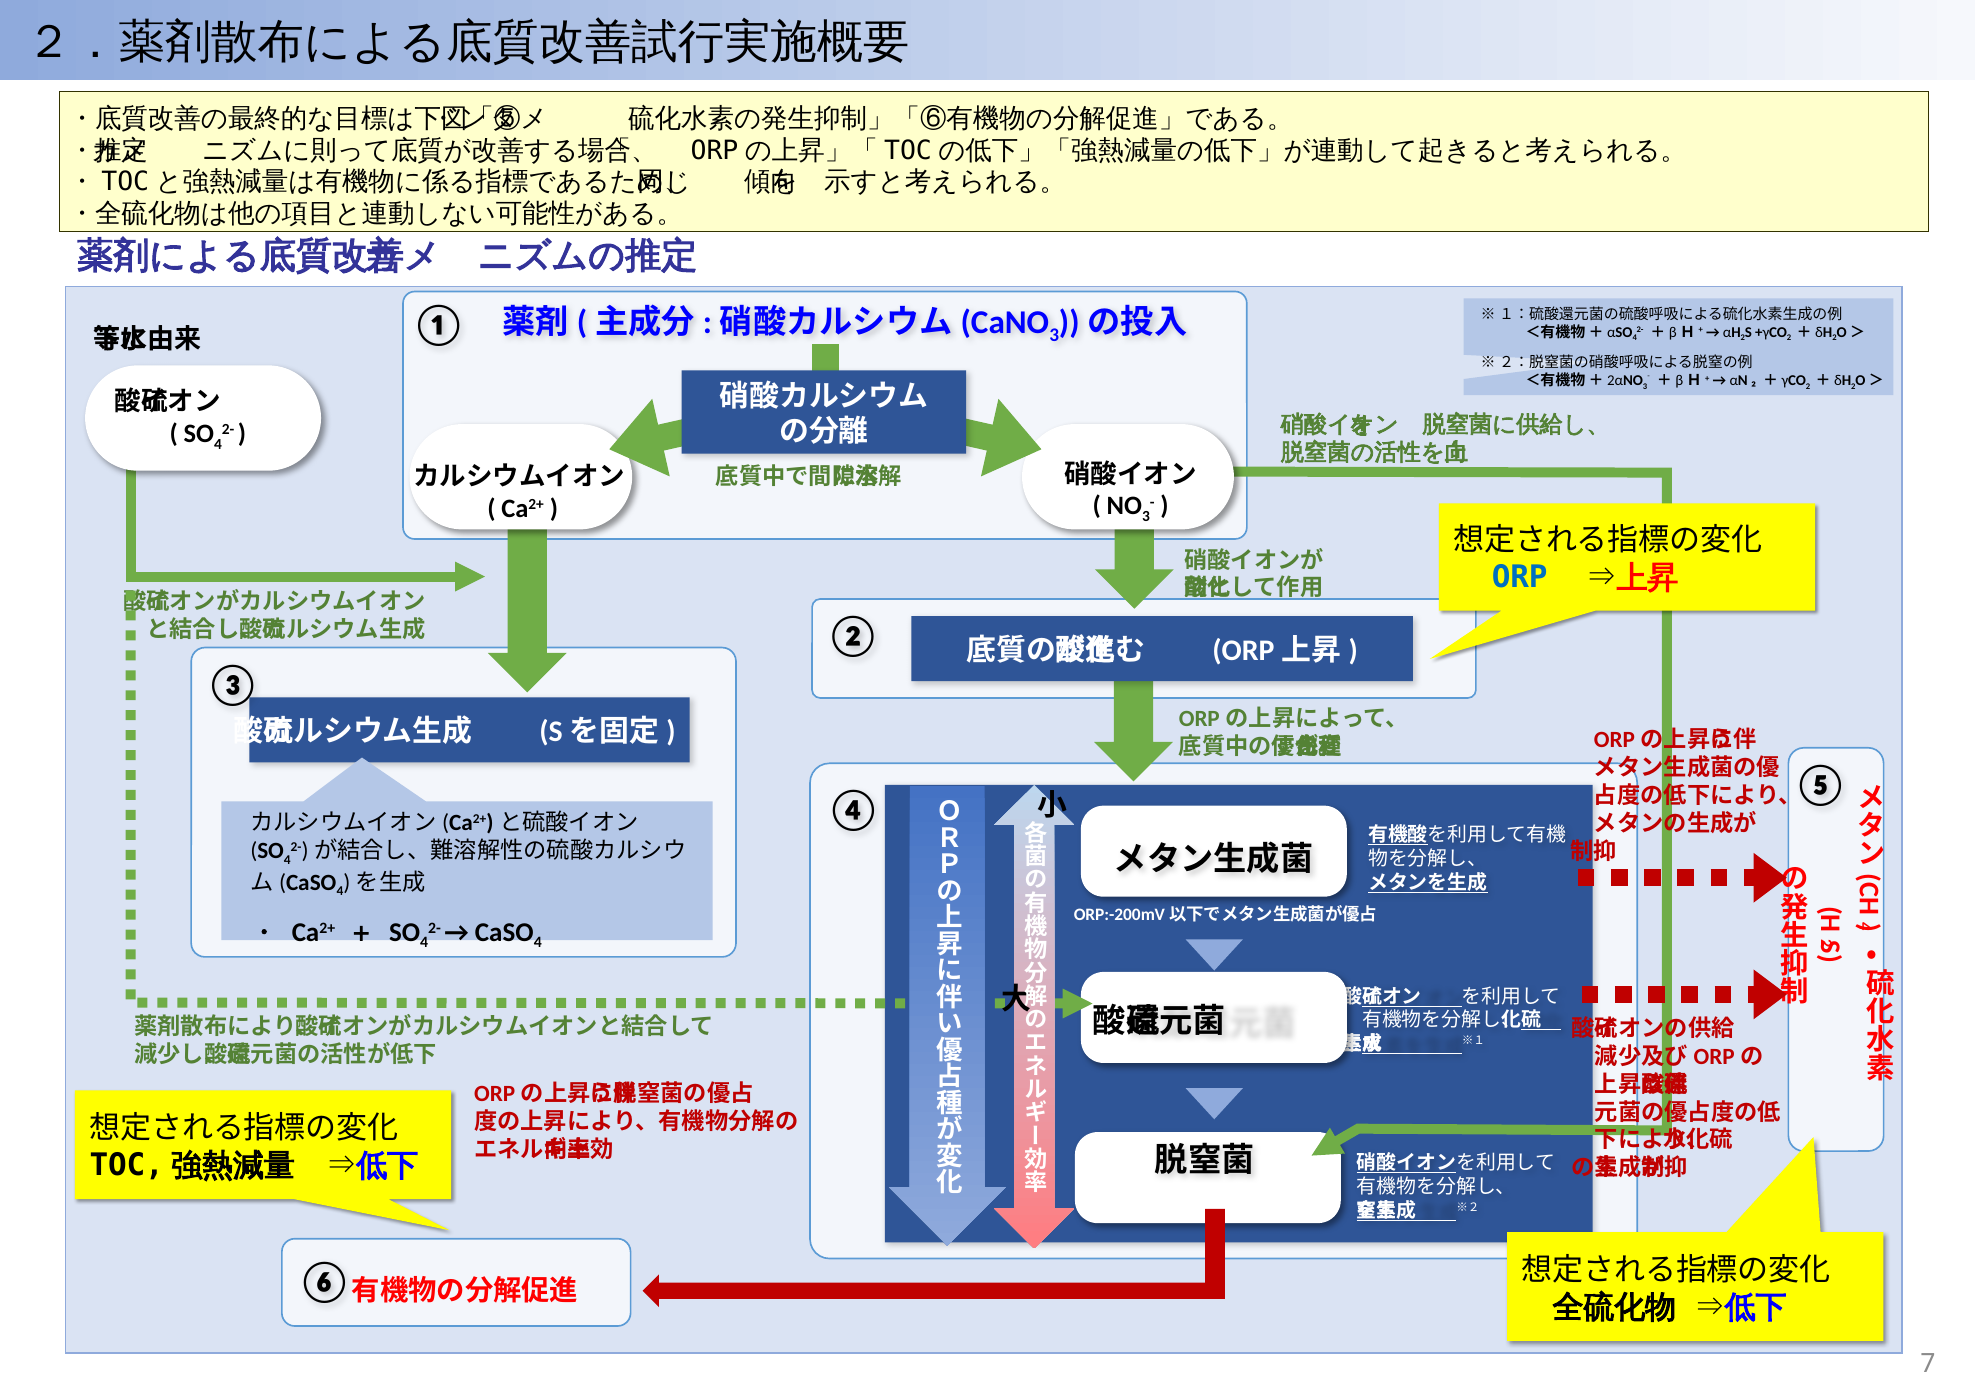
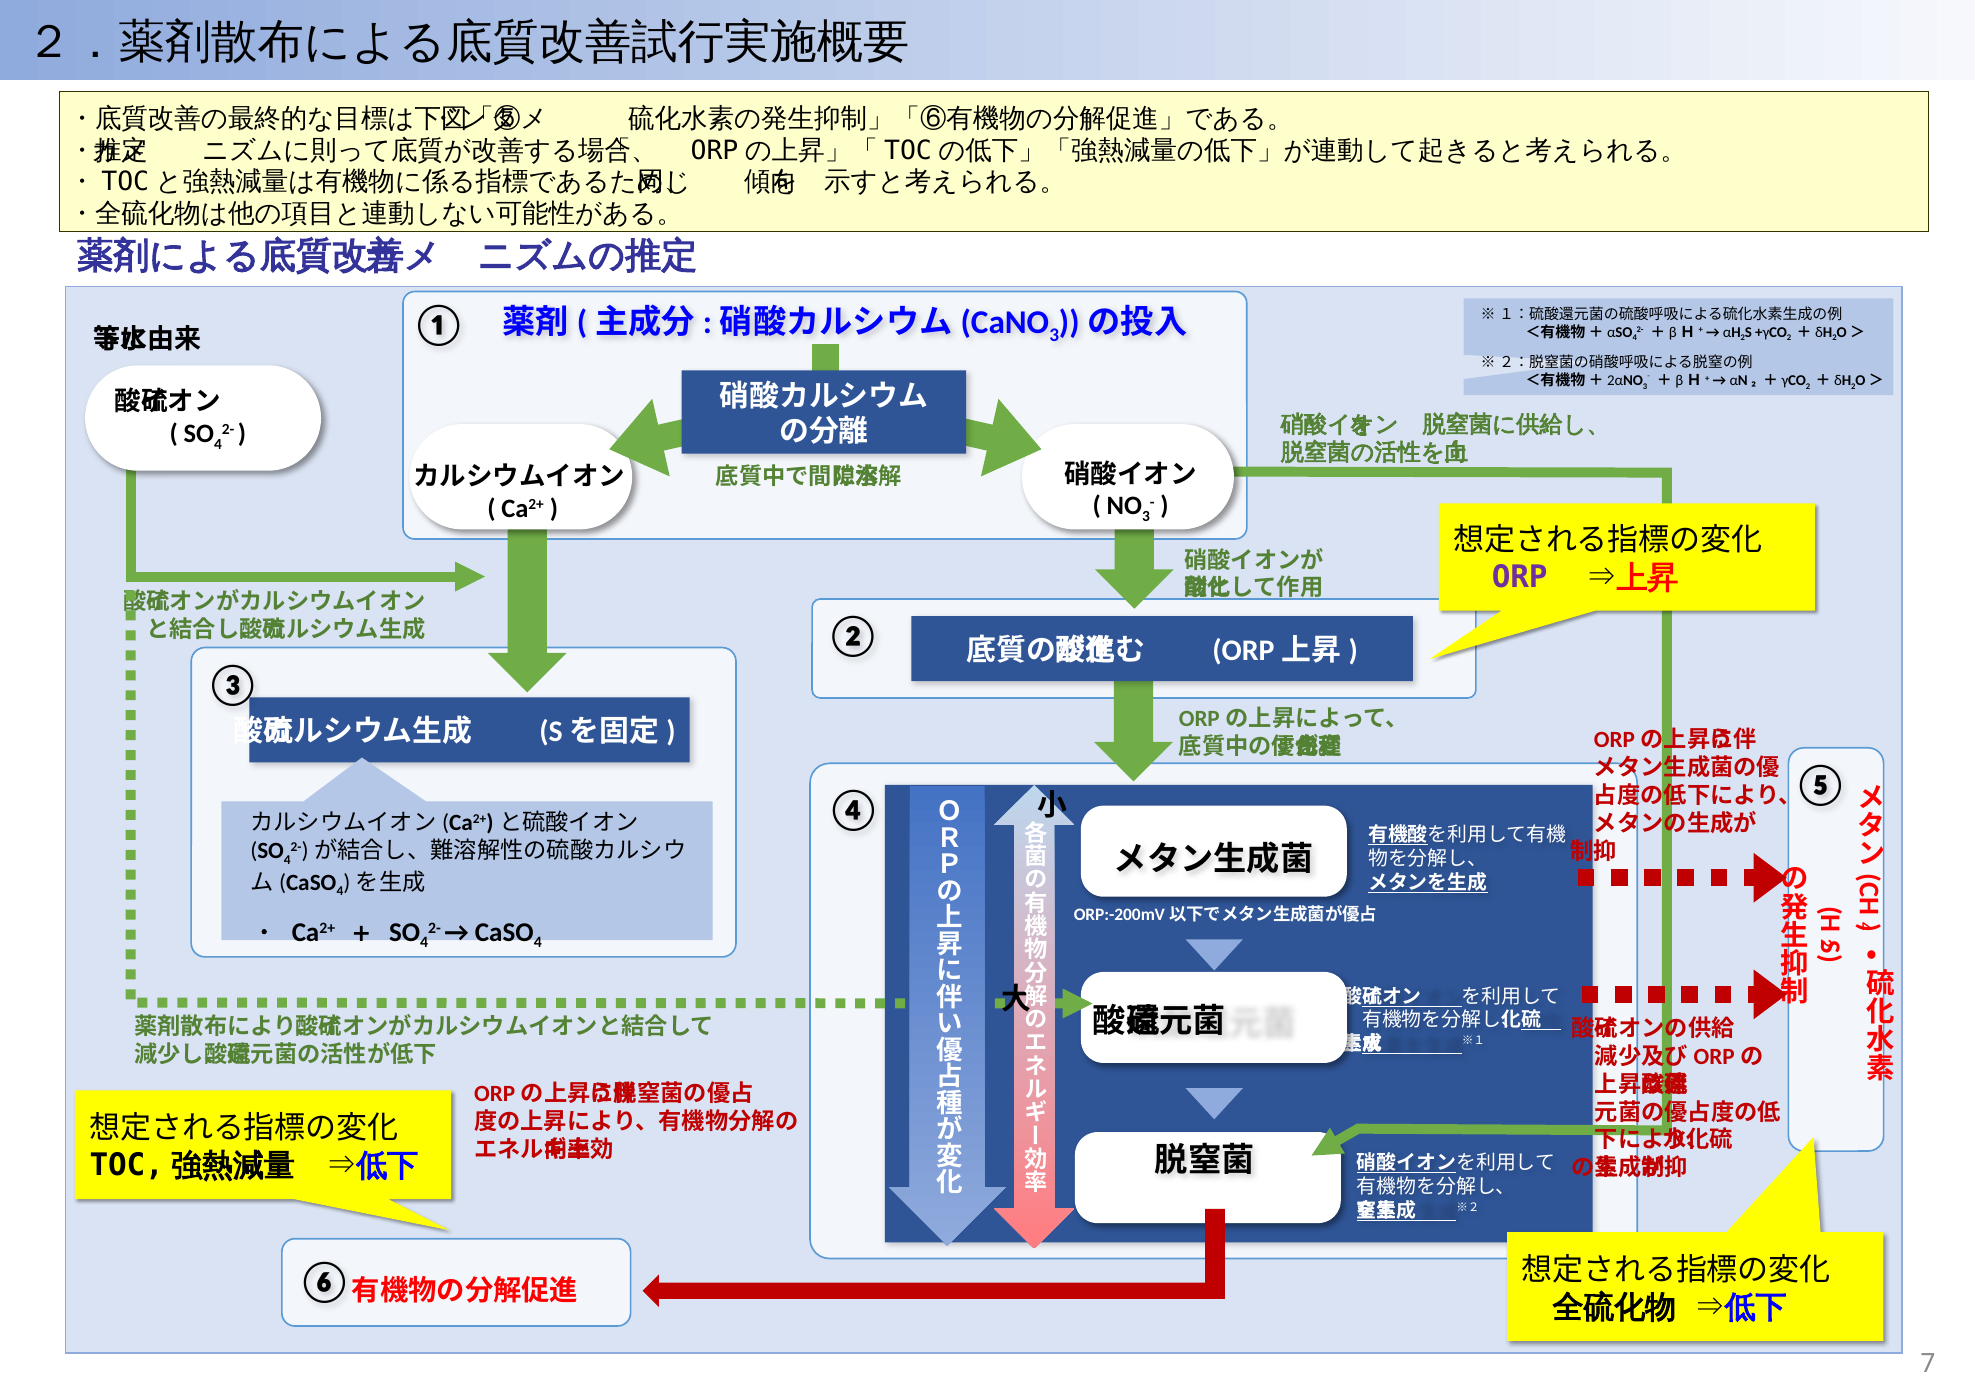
ORP colour: blue -> purple (1520, 578)
